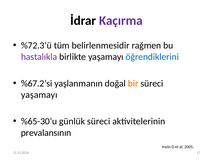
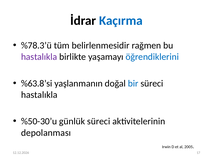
Kaçırma colour: purple -> blue (121, 21)
%72.3’ü: %72.3’ü -> %78.3’ü (36, 45)
%67.2’si: %67.2’si -> %63.8’si (37, 83)
bir colour: orange -> blue (133, 83)
yaşamayı: yaşamayı -> hastalıkla (39, 95)
%65-30’u: %65-30’u -> %50-30’u (39, 121)
prevalansının: prevalansının -> depolanması (46, 133)
